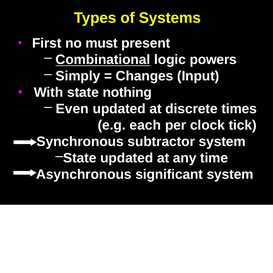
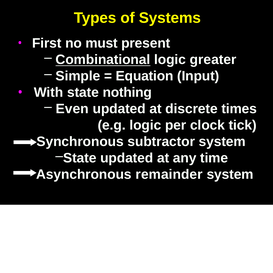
powers: powers -> greater (213, 60)
Simply: Simply -> Simple (78, 76)
Changes: Changes -> Equation (145, 76)
e.g each: each -> logic (145, 125)
significant: significant -> remainder (169, 174)
